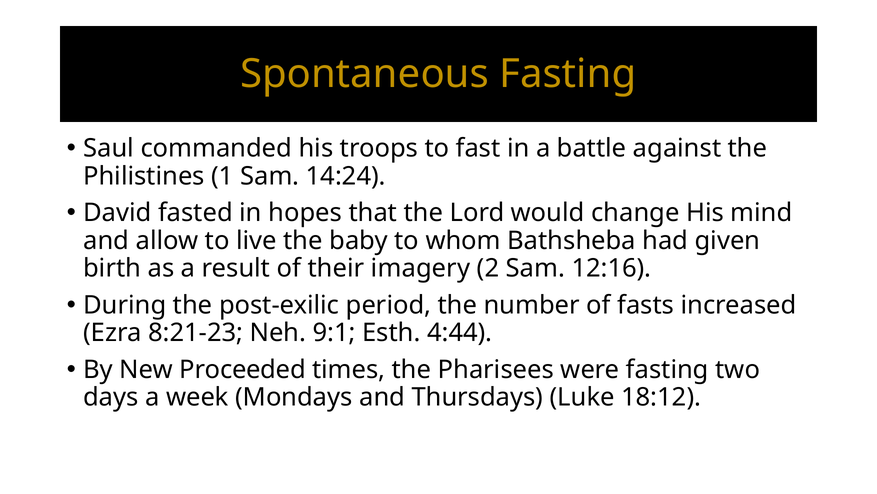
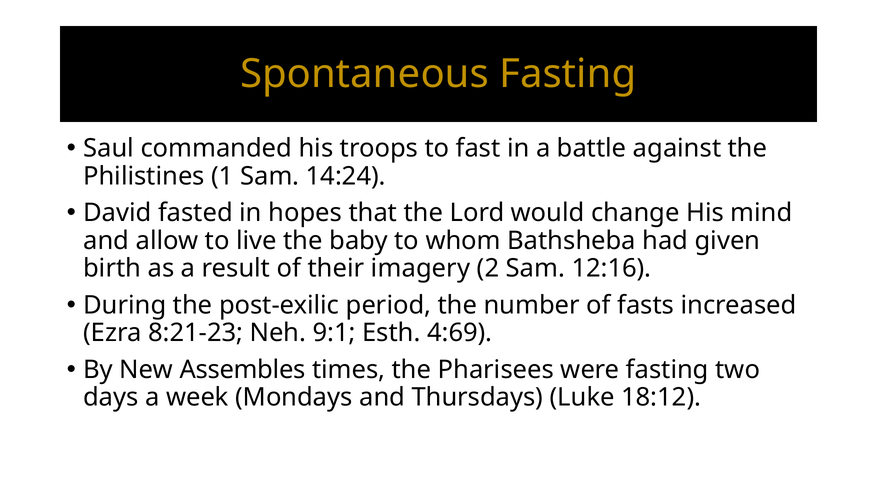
4:44: 4:44 -> 4:69 (460, 332)
Proceeded: Proceeded -> Assembles (243, 369)
